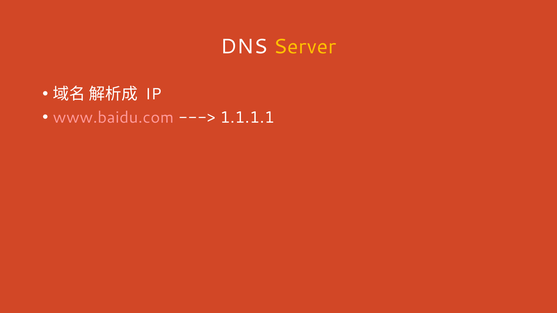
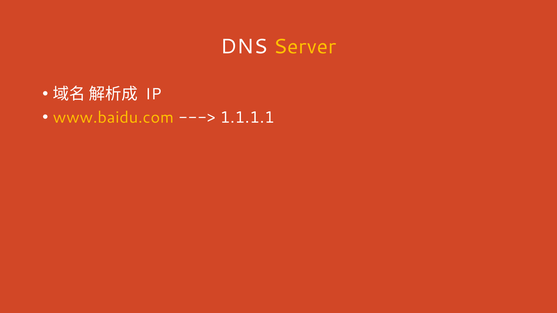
www.baidu.com colour: pink -> yellow (113, 118)
